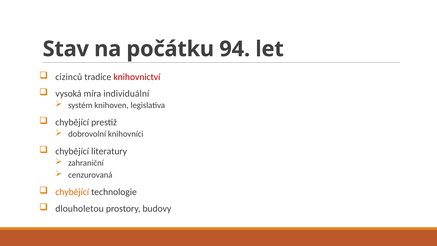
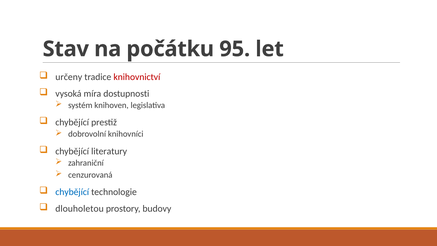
94: 94 -> 95 (235, 49)
cizinců: cizinců -> určeny (69, 77)
individuální: individuální -> dostupnosti (126, 94)
chybějící colour: orange -> blue (72, 192)
